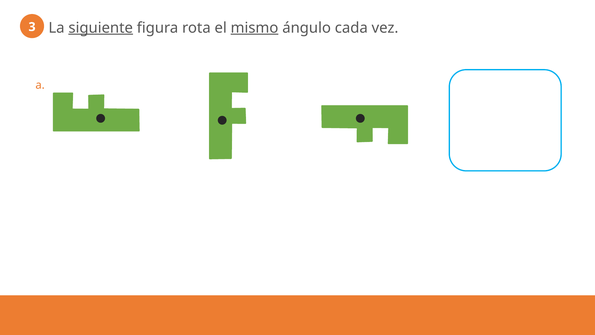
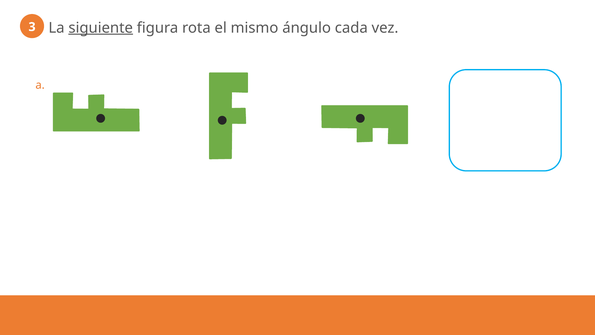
mismo underline: present -> none (254, 28)
